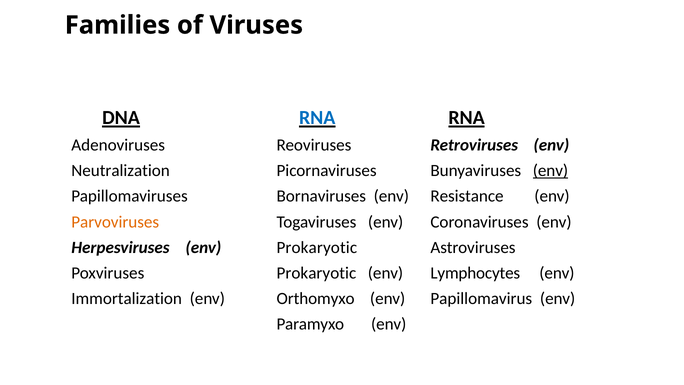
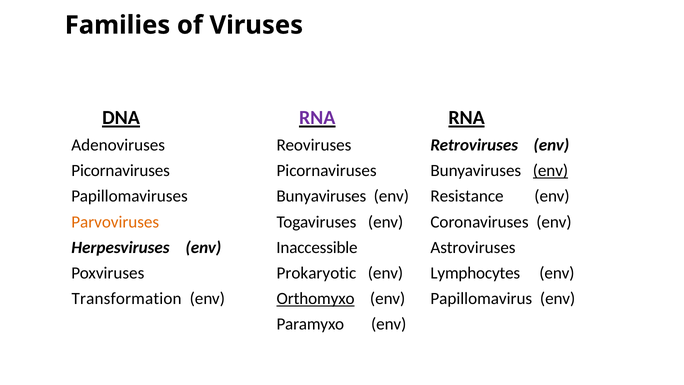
RNA colour: blue -> purple (317, 118)
Neutralization: Neutralization -> Picornaviruses (121, 171)
Papillomaviruses Bornaviruses: Bornaviruses -> Bunyaviruses (321, 196)
env Prokaryotic: Prokaryotic -> Inaccessible (317, 247)
Immortalization: Immortalization -> Transformation (127, 299)
Orthomyxo underline: none -> present (316, 299)
